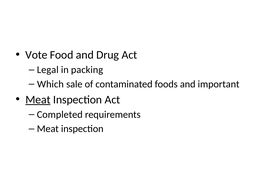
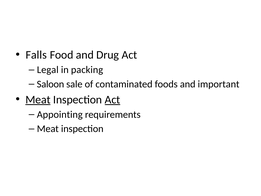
Vote: Vote -> Falls (36, 55)
Which: Which -> Saloon (50, 84)
Act underline: none -> present (112, 99)
Completed: Completed -> Appointing (60, 114)
